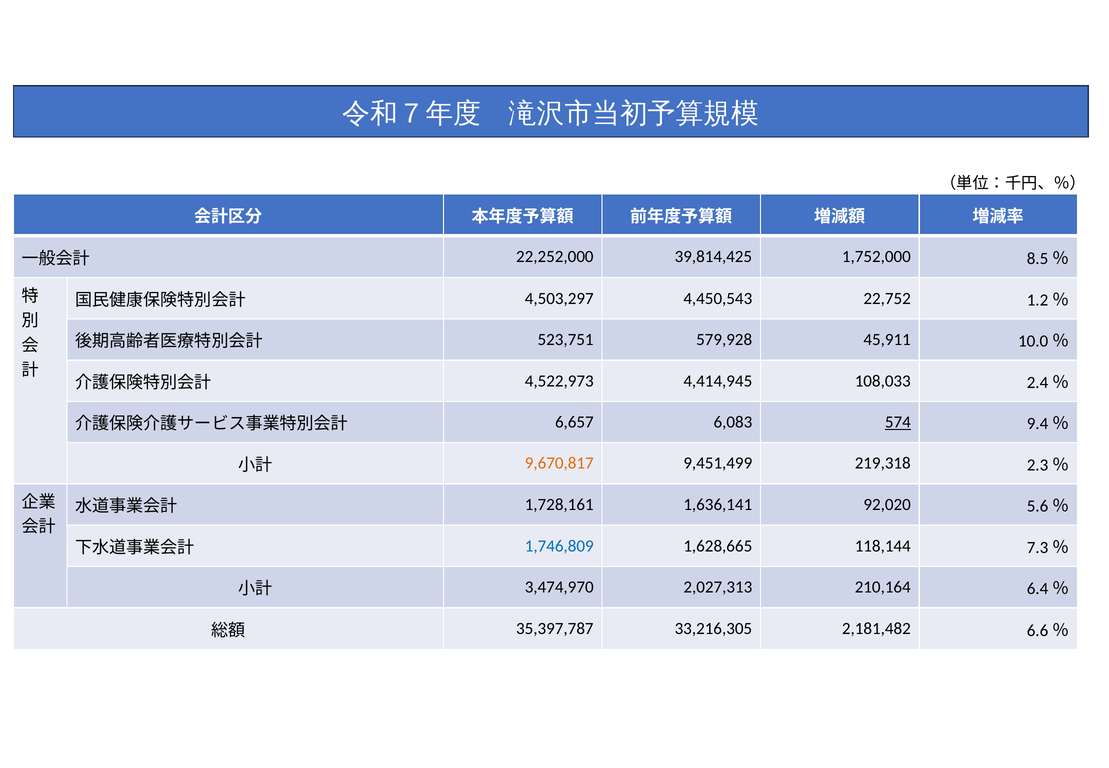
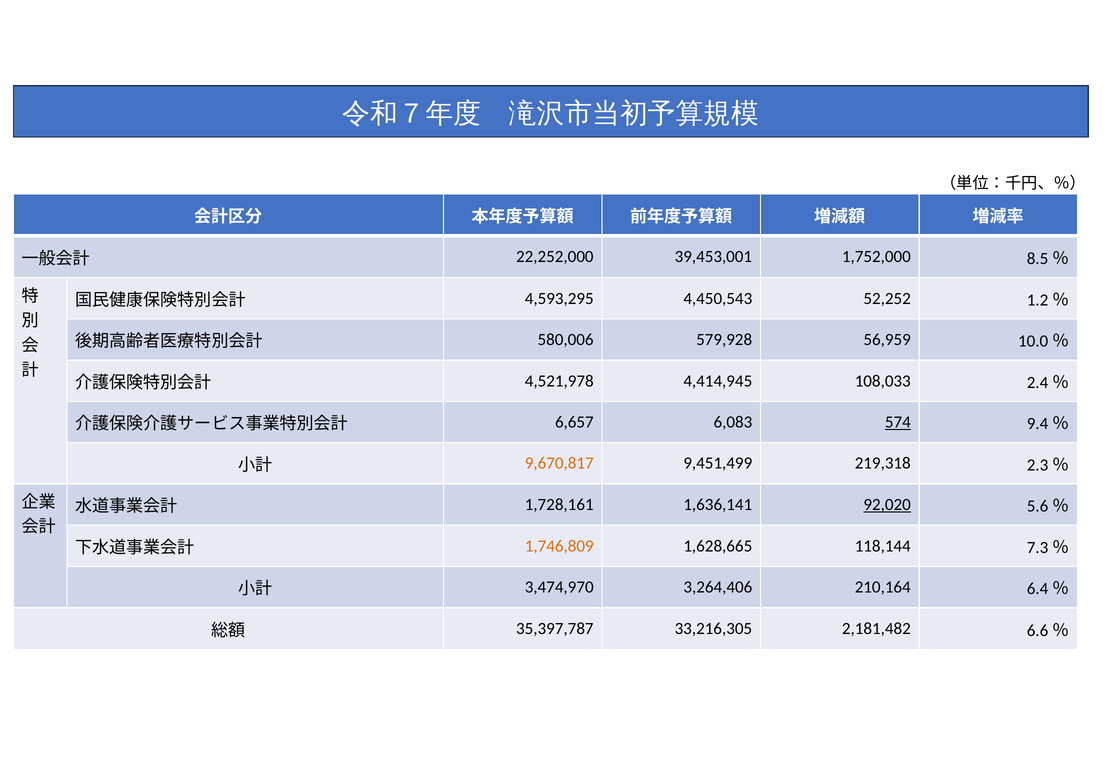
39,814,425: 39,814,425 -> 39,453,001 (713, 257)
4,503,297: 4,503,297 -> 4,593,295 (559, 298)
22,752: 22,752 -> 52,252 (887, 298)
523,751: 523,751 -> 580,006 (566, 340)
45,911: 45,911 -> 56,959 (887, 340)
4,522,973: 4,522,973 -> 4,521,978 (559, 381)
92,020 underline: none -> present (887, 504)
1,746,809 colour: blue -> orange (559, 546)
2,027,313: 2,027,313 -> 3,264,406 (718, 587)
